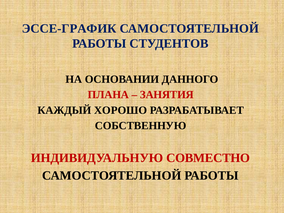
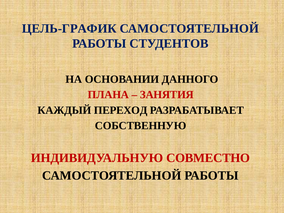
ЭССЕ-ГРАФИК: ЭССЕ-ГРАФИК -> ЦЕЛЬ-ГРАФИК (69, 28)
ХОРОШО: ХОРОШО -> ПЕРЕХОД (121, 110)
